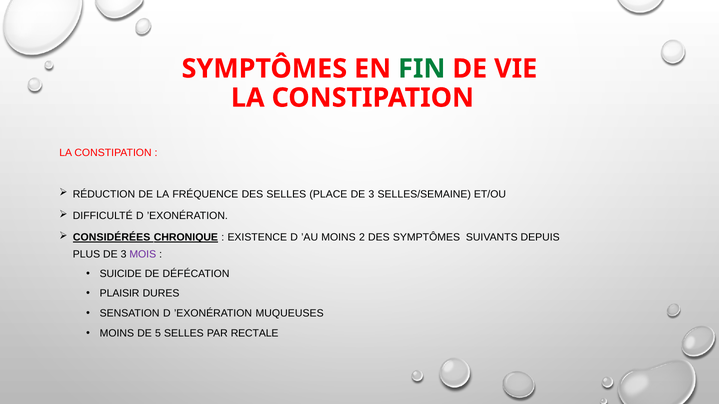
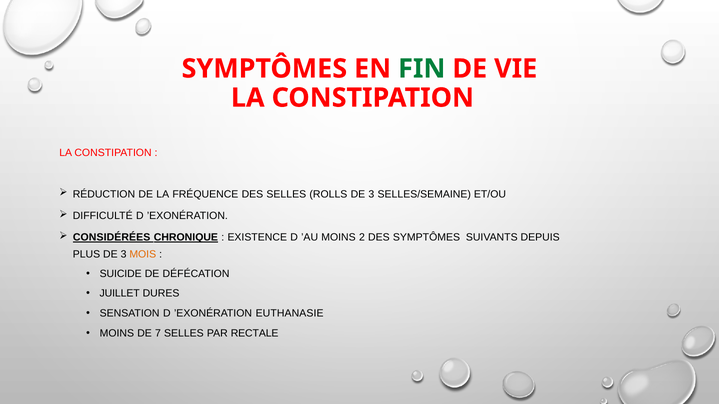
PLACE: PLACE -> ROLLS (328, 194)
MOIS colour: purple -> orange (143, 254)
PLAISIR: PLAISIR -> JUILLET (120, 294)
MUQUEUSES: MUQUEUSES -> EUTHANASIE (290, 314)
5: 5 -> 7 (158, 334)
